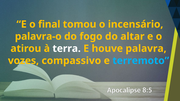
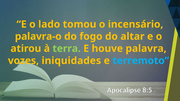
final: final -> lado (49, 24)
terra colour: white -> light green (67, 49)
compassivo: compassivo -> iniquidades (71, 61)
